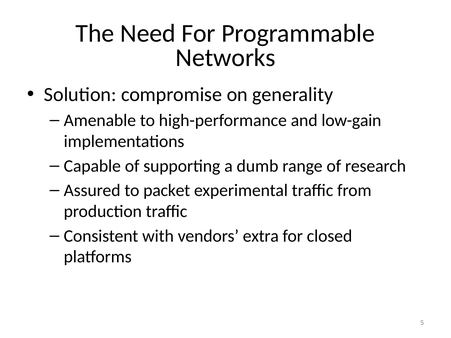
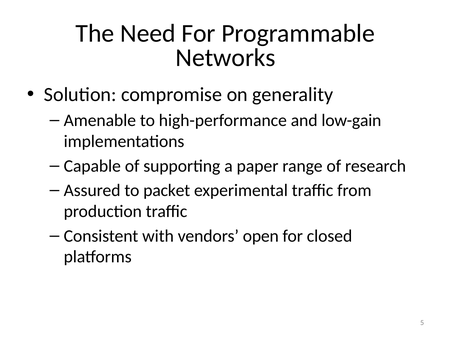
dumb: dumb -> paper (258, 166)
extra: extra -> open (261, 236)
